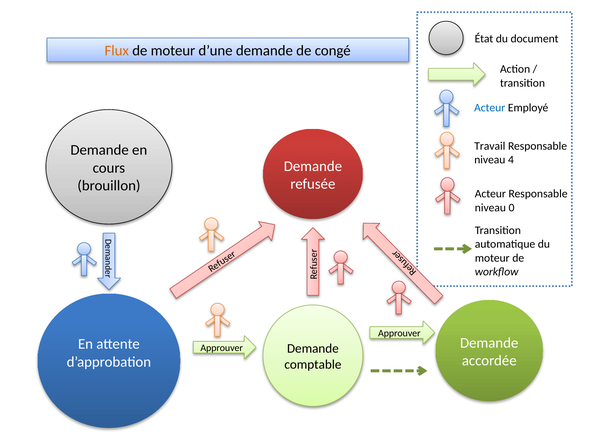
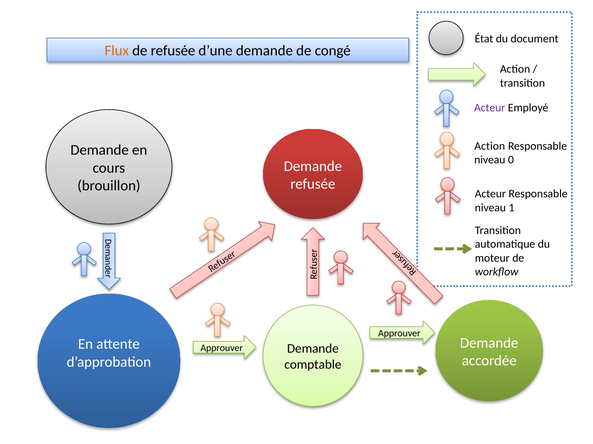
de moteur: moteur -> refusée (173, 51)
Acteur colour: blue -> purple (490, 108)
Travail: Travail -> Action (490, 146)
4: 4 -> 0 (511, 160)
0: 0 -> 1 (512, 208)
